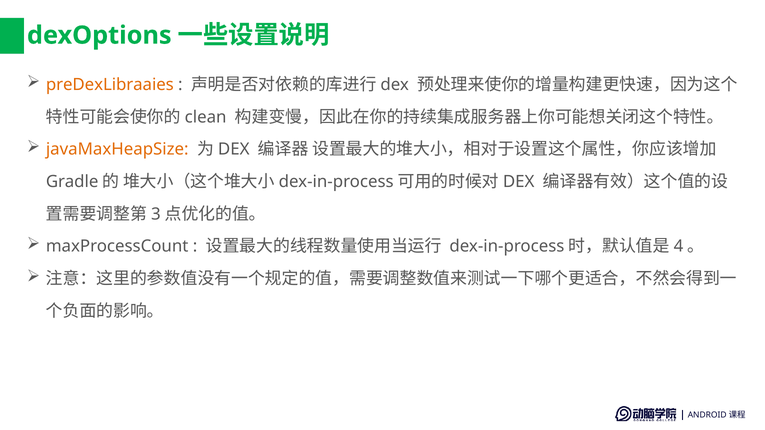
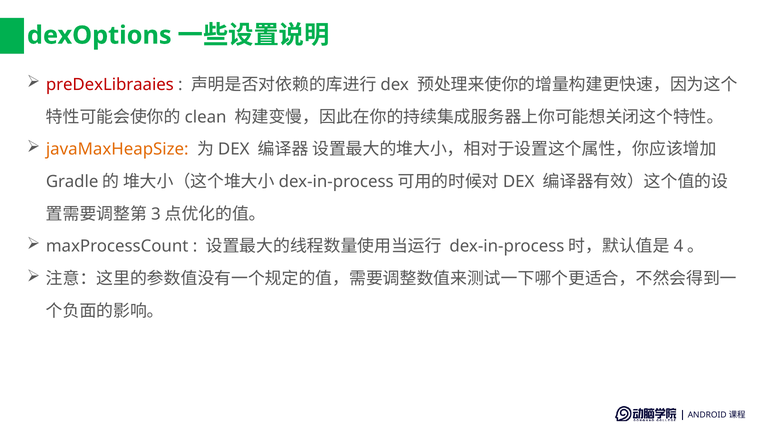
preDexLibraaies colour: orange -> red (110, 85)
